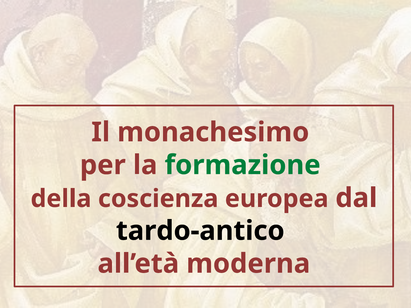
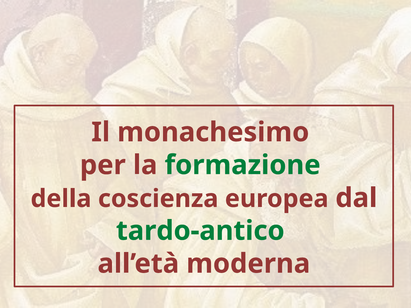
tardo-antico colour: black -> green (200, 231)
